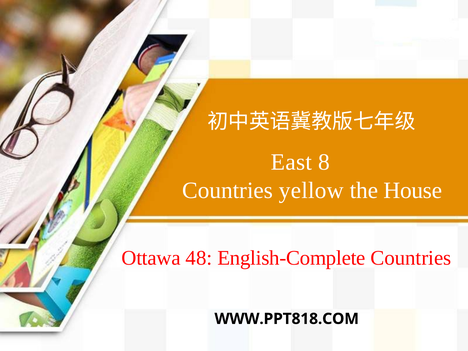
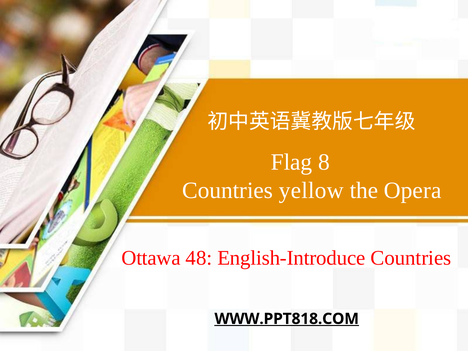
East: East -> Flag (292, 162)
House: House -> Opera (413, 190)
English-Complete: English-Complete -> English-Introduce (291, 258)
WWW.PPT818.COM underline: none -> present (287, 319)
